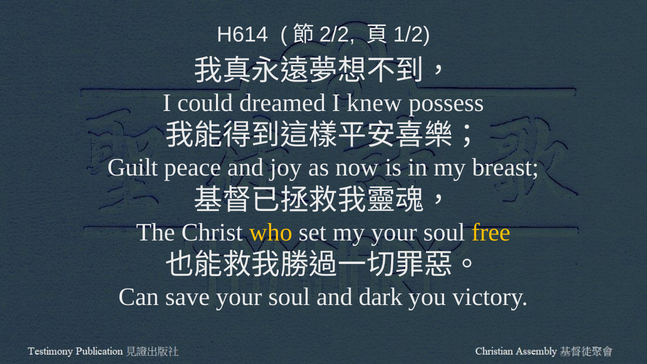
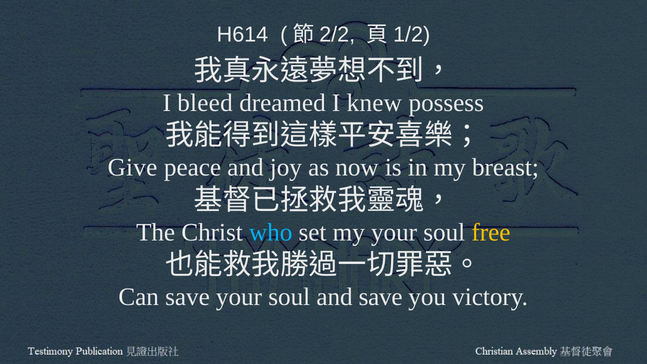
could: could -> bleed (205, 103)
Guilt: Guilt -> Give (133, 167)
who colour: yellow -> light blue (271, 232)
and dark: dark -> save (381, 297)
